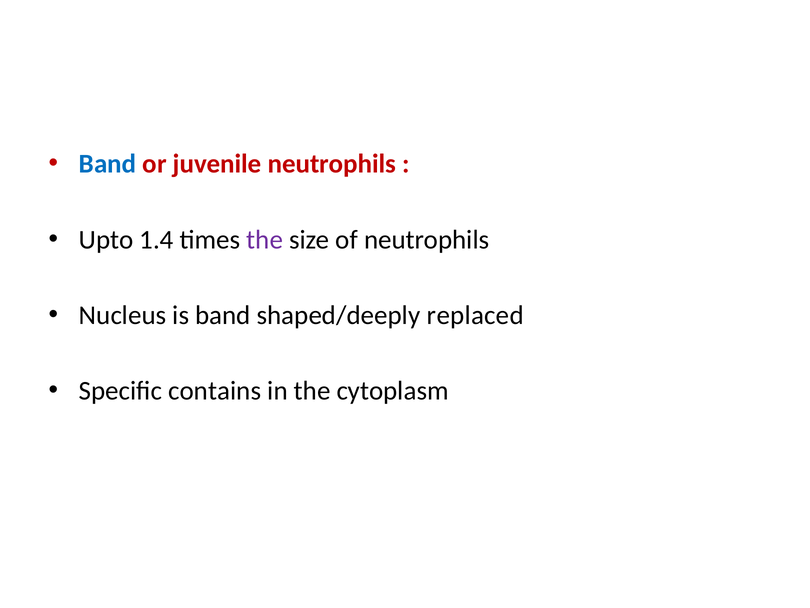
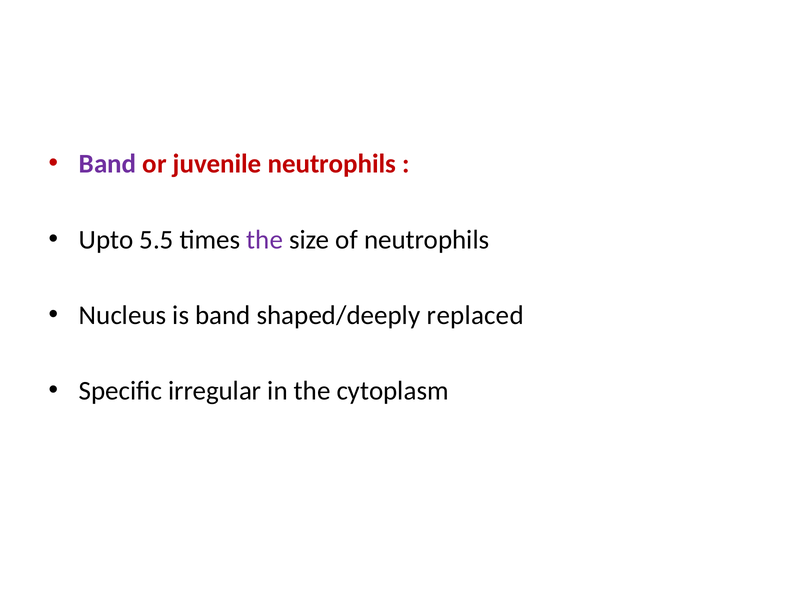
Band colour: blue -> purple (108, 164)
1.4: 1.4 -> 5.5 (157, 239)
contains: contains -> irregular (215, 391)
